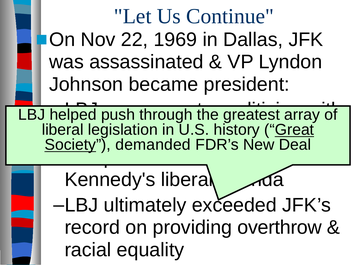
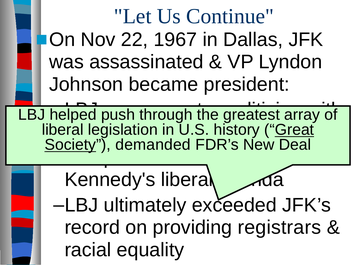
1969: 1969 -> 1967 (175, 40)
overthrow: overthrow -> registrars (279, 227)
